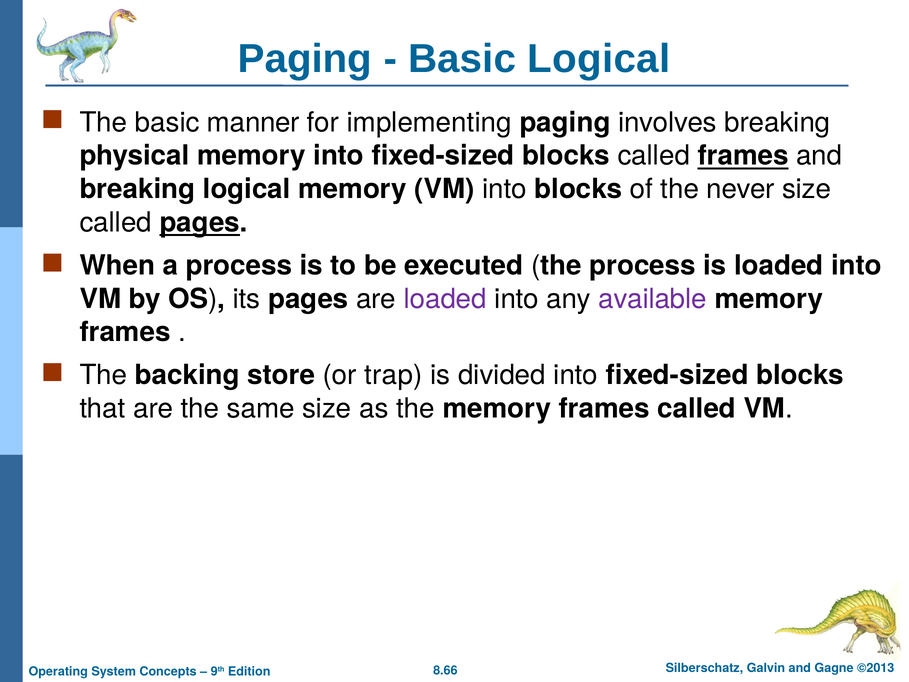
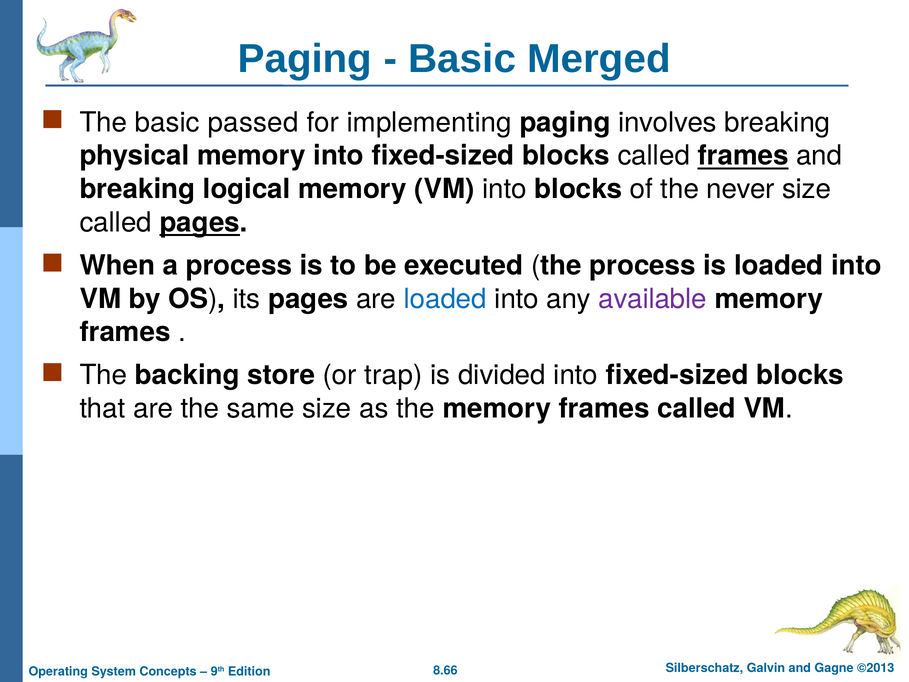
Basic Logical: Logical -> Merged (599, 59)
manner: manner -> passed (253, 122)
loaded colour: purple -> blue (445, 299)
